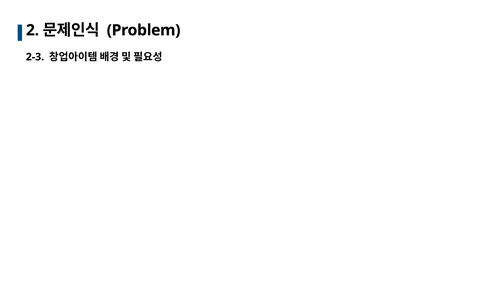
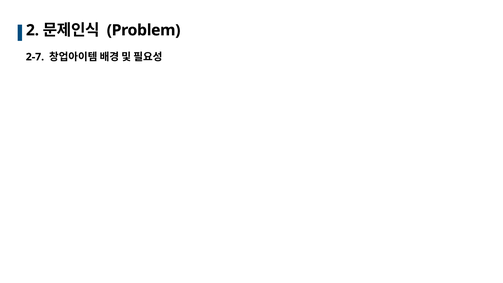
2-3: 2-3 -> 2-7 (35, 57)
